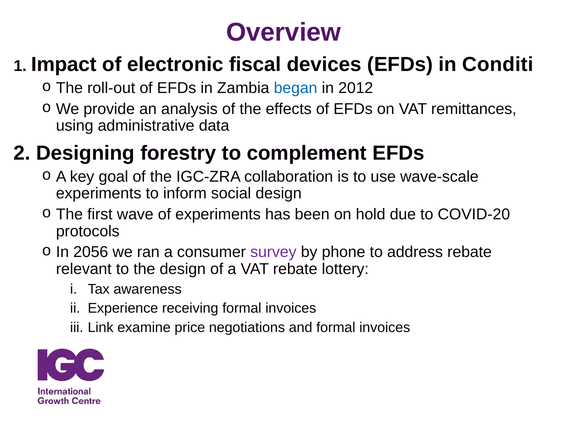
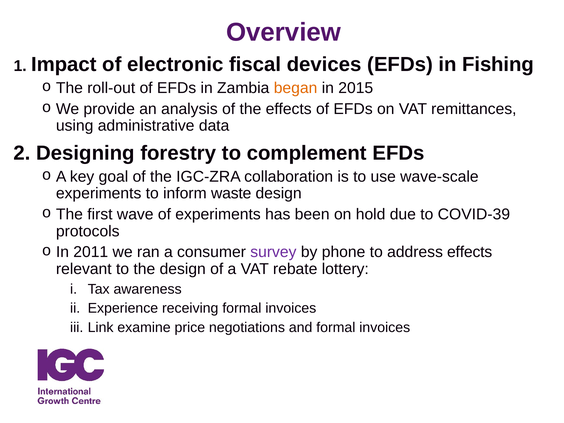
Conditi: Conditi -> Fishing (498, 65)
began colour: blue -> orange (296, 88)
2012: 2012 -> 2015 (356, 88)
social: social -> waste (231, 193)
COVID-20: COVID-20 -> COVID-39 (474, 214)
2056: 2056 -> 2011 (91, 252)
address rebate: rebate -> effects (470, 252)
